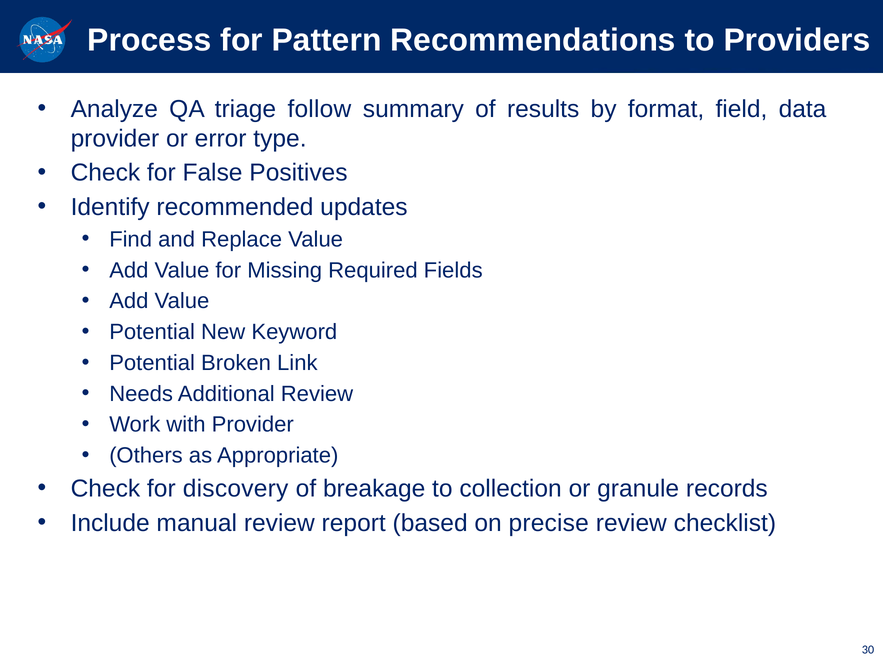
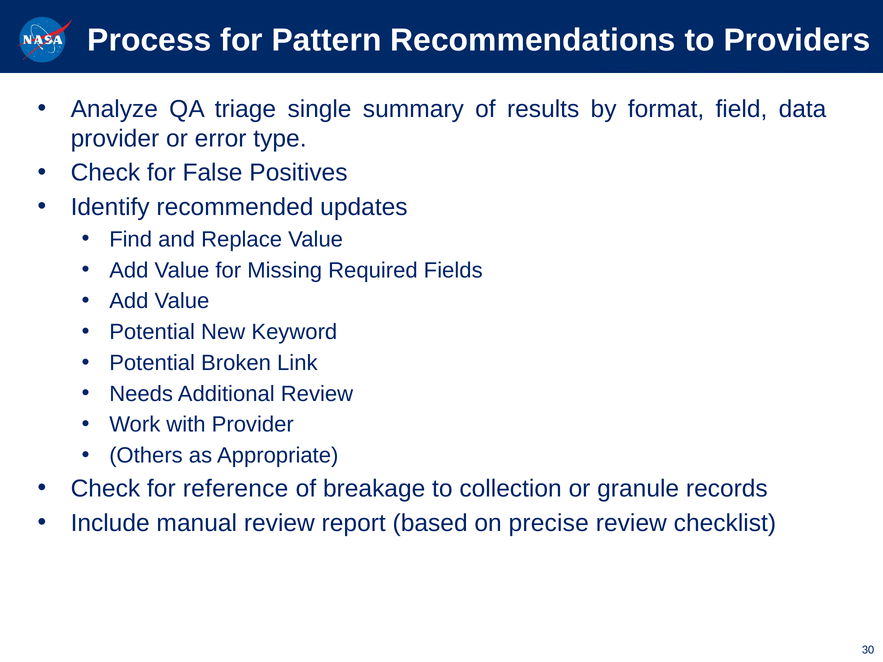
follow: follow -> single (320, 109)
discovery: discovery -> reference (236, 489)
